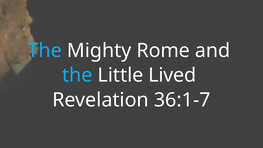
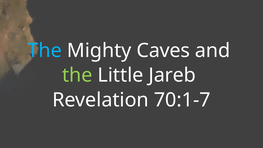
Rome: Rome -> Caves (163, 50)
the colour: light blue -> light green (77, 75)
Lived: Lived -> Jareb (172, 75)
36:1-7: 36:1-7 -> 70:1-7 (182, 100)
